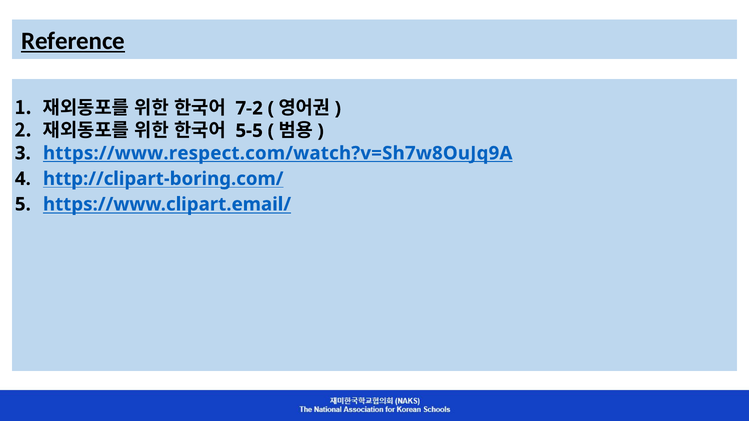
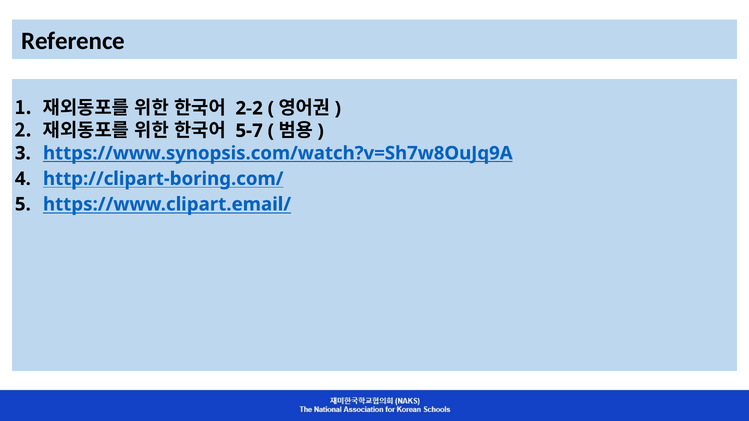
Reference underline: present -> none (73, 41)
7-2: 7-2 -> 2-2 (249, 108)
5-5: 5-5 -> 5-7 (249, 131)
https://www.respect.com/watch?v=Sh7w8OuJq9A: https://www.respect.com/watch?v=Sh7w8OuJq9A -> https://www.synopsis.com/watch?v=Sh7w8OuJq9A (278, 153)
